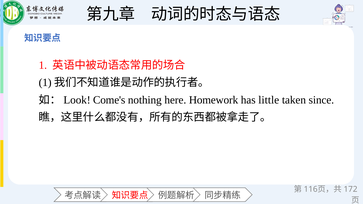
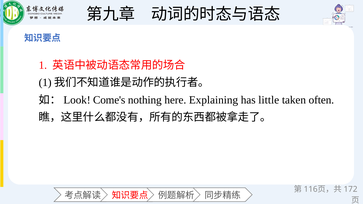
Homework: Homework -> Explaining (214, 100)
since: since -> often (321, 100)
